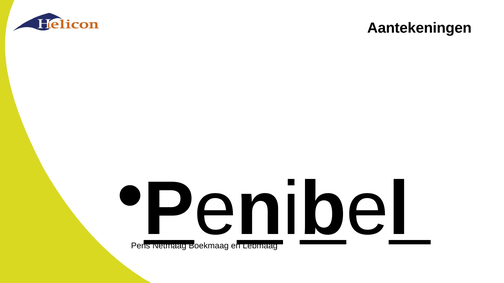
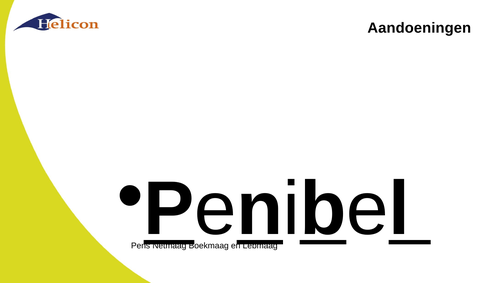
Aantekeningen: Aantekeningen -> Aandoeningen (419, 28)
